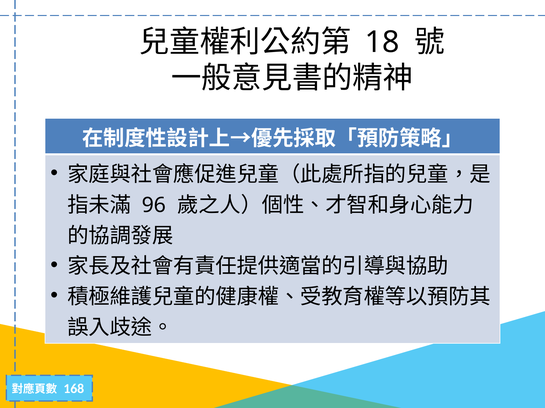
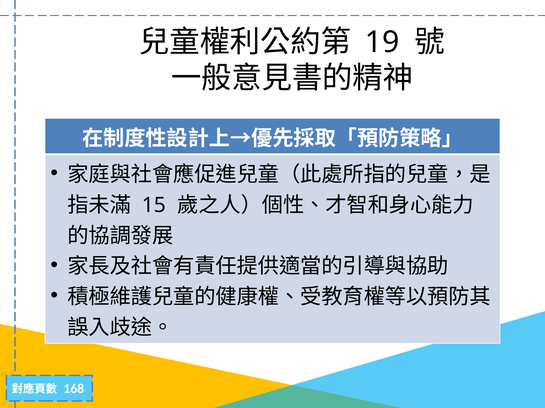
18: 18 -> 19 (382, 42)
96: 96 -> 15 (154, 206)
